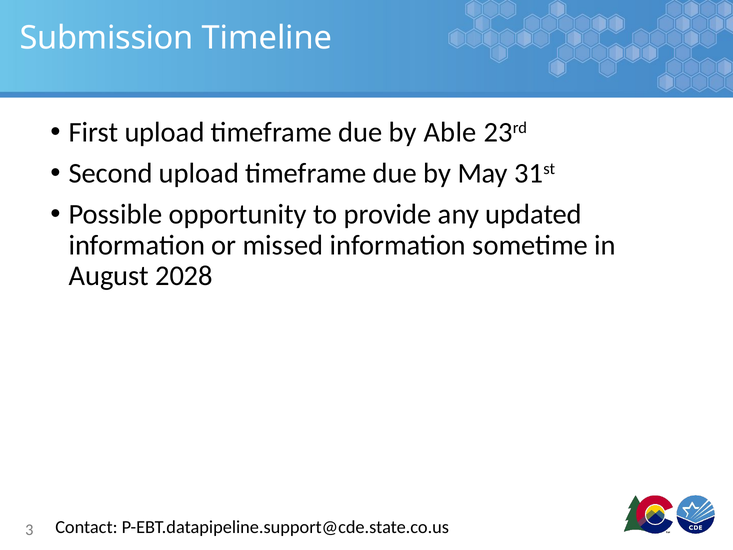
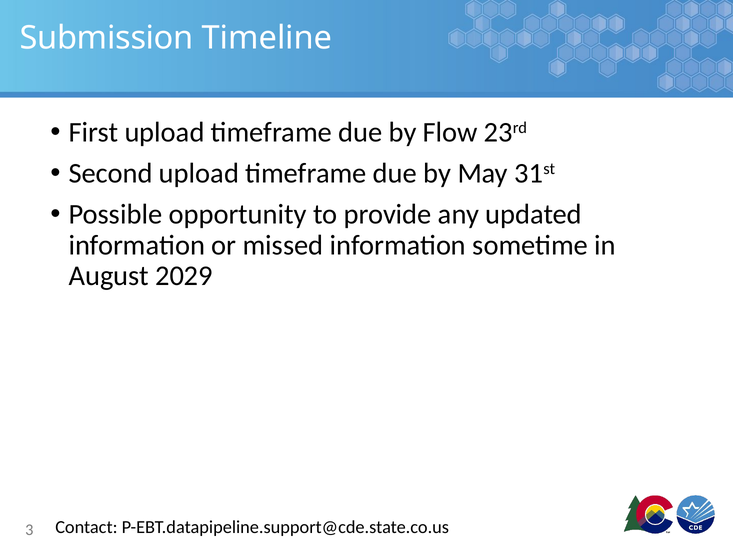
Able: Able -> Flow (450, 132)
2028: 2028 -> 2029 (184, 276)
